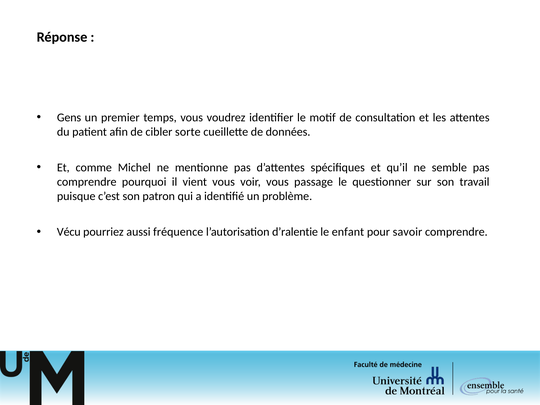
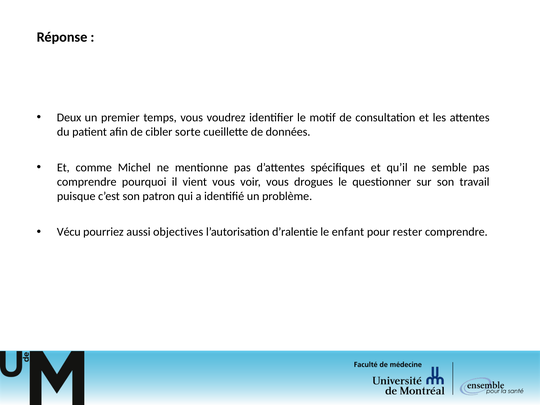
Gens: Gens -> Deux (69, 118)
passage: passage -> drogues (314, 182)
fréquence: fréquence -> objectives (178, 232)
savoir: savoir -> rester (408, 232)
